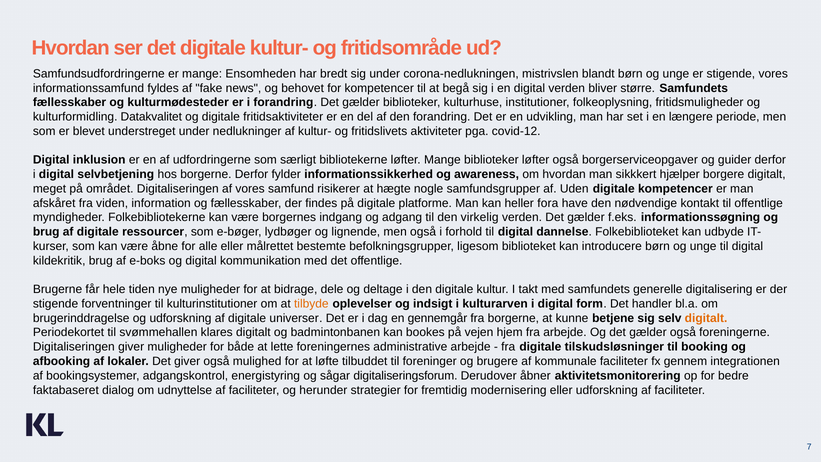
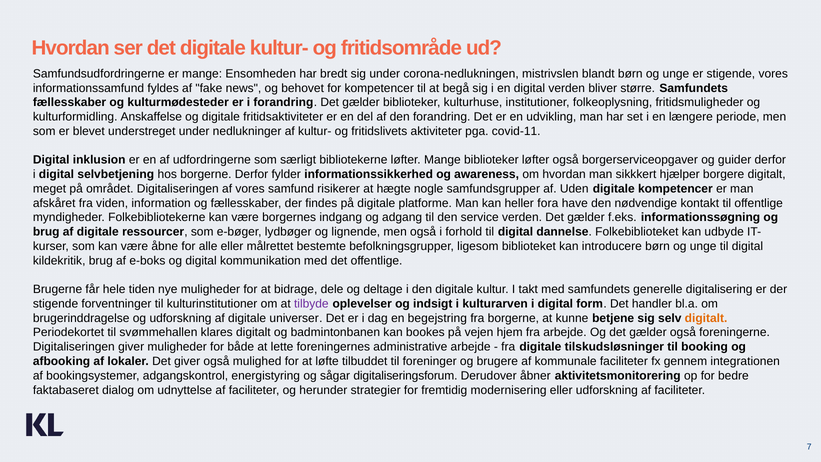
Datakvalitet: Datakvalitet -> Anskaffelse (151, 117)
covid-12: covid-12 -> covid-11 (516, 131)
virkelig: virkelig -> service (480, 217)
tilbyde colour: orange -> purple (311, 304)
gennemgår: gennemgår -> begejstring (437, 318)
